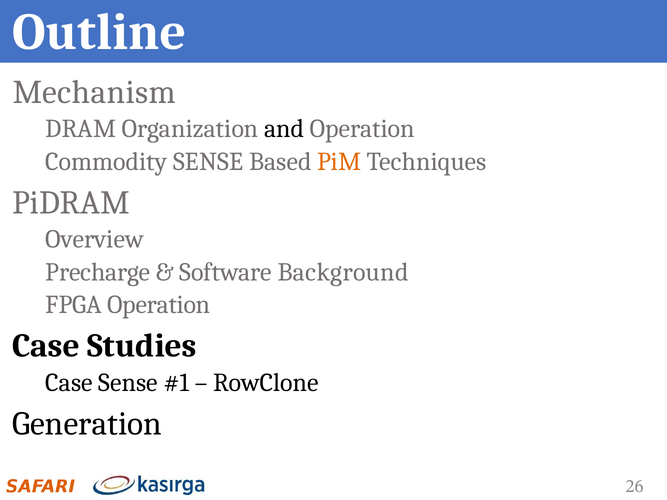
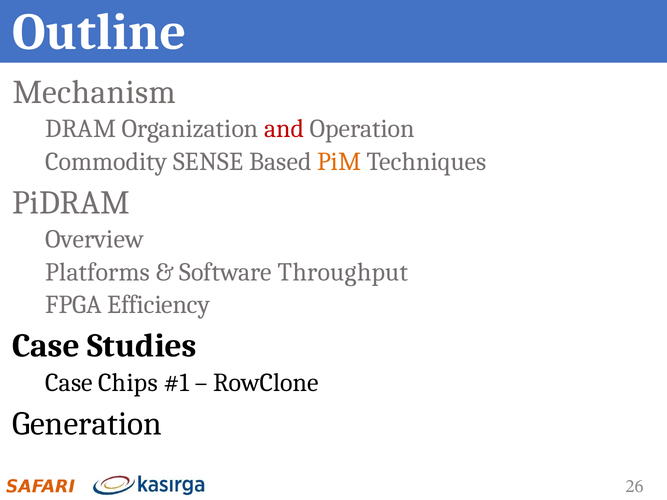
and colour: black -> red (284, 129)
Precharge: Precharge -> Platforms (98, 272)
Background: Background -> Throughput (343, 272)
FPGA Operation: Operation -> Efficiency (159, 305)
Case Sense: Sense -> Chips (128, 383)
